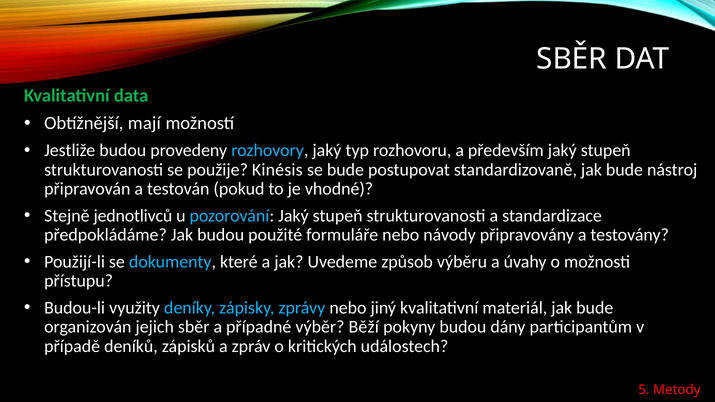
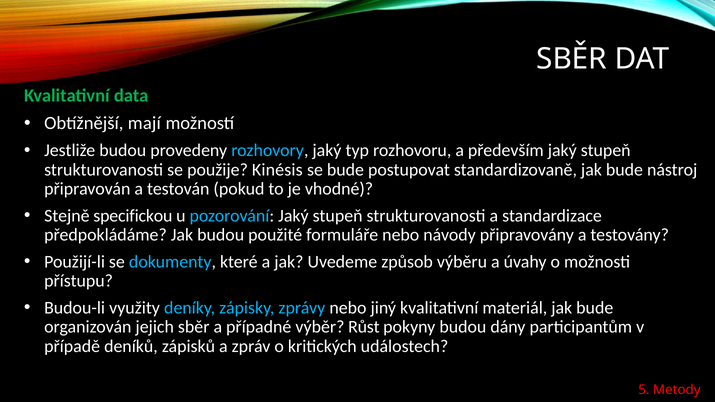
jednotlivců: jednotlivců -> specifickou (133, 216)
Běží: Běží -> Růst (364, 327)
